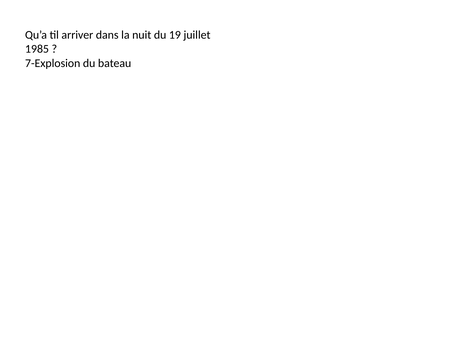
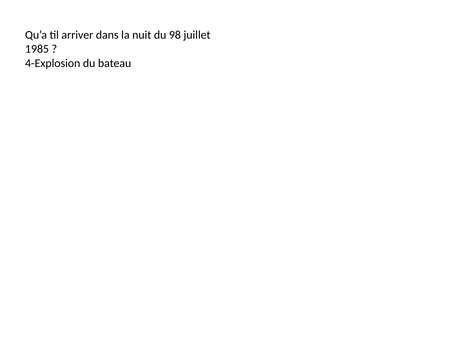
19: 19 -> 98 (175, 35)
7-Explosion: 7-Explosion -> 4-Explosion (53, 63)
